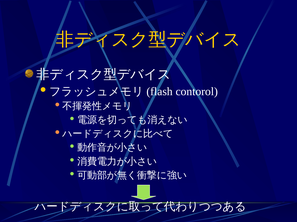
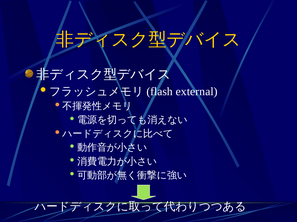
contorol: contorol -> external (197, 92)
